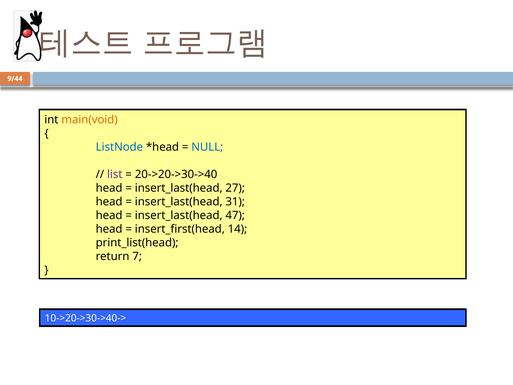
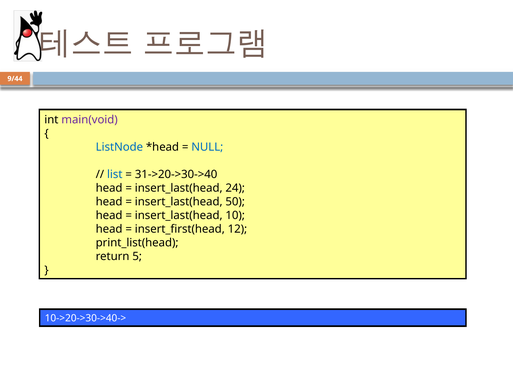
main(void colour: orange -> purple (90, 120)
list colour: purple -> blue (115, 174)
20->20->30->40: 20->20->30->40 -> 31->20->30->40 (176, 174)
27: 27 -> 24 (235, 188)
31: 31 -> 50 (235, 202)
47: 47 -> 10 (235, 215)
14: 14 -> 12 (237, 229)
7: 7 -> 5 (137, 256)
